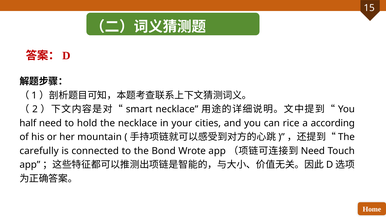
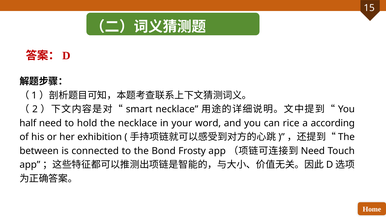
cities: cities -> word (208, 123)
mountain: mountain -> exhibition (100, 137)
carefully: carefully -> between (39, 151)
Wrote: Wrote -> Frosty (192, 151)
